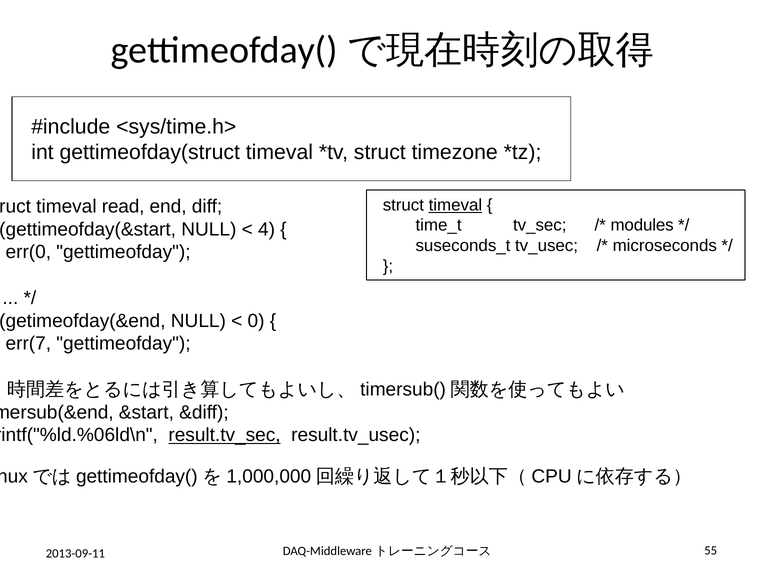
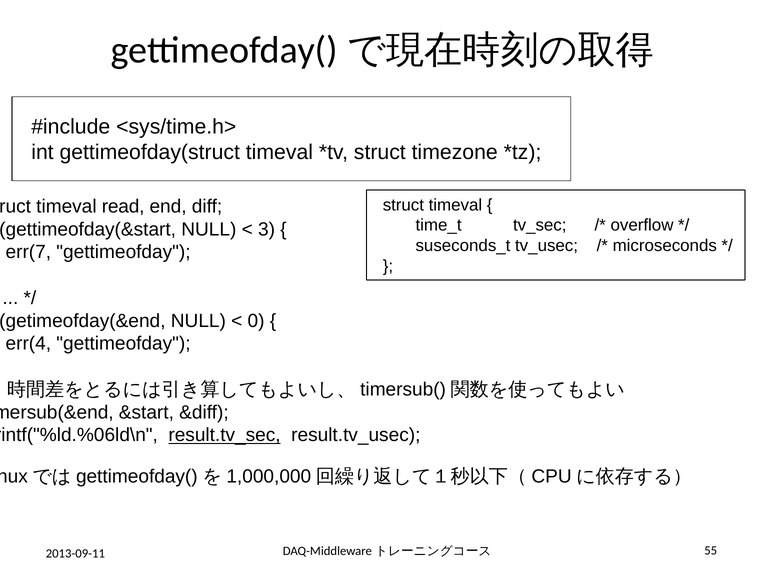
timeval underline: present -> none (455, 205)
modules: modules -> overflow (642, 225)
4: 4 -> 3 (267, 229)
err(0: err(0 -> err(7 (28, 252)
err(7: err(7 -> err(4 (28, 344)
